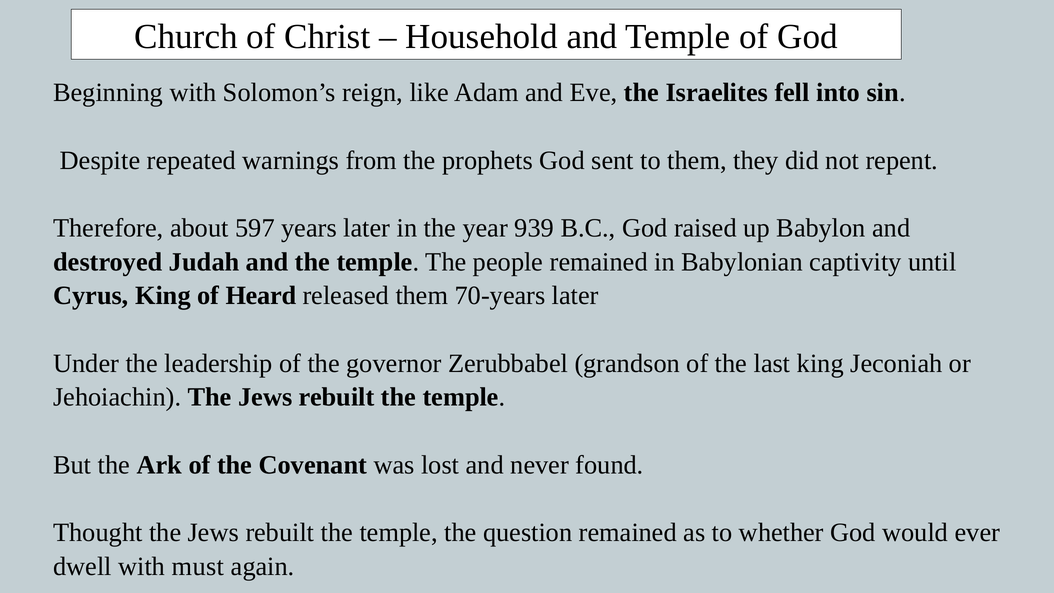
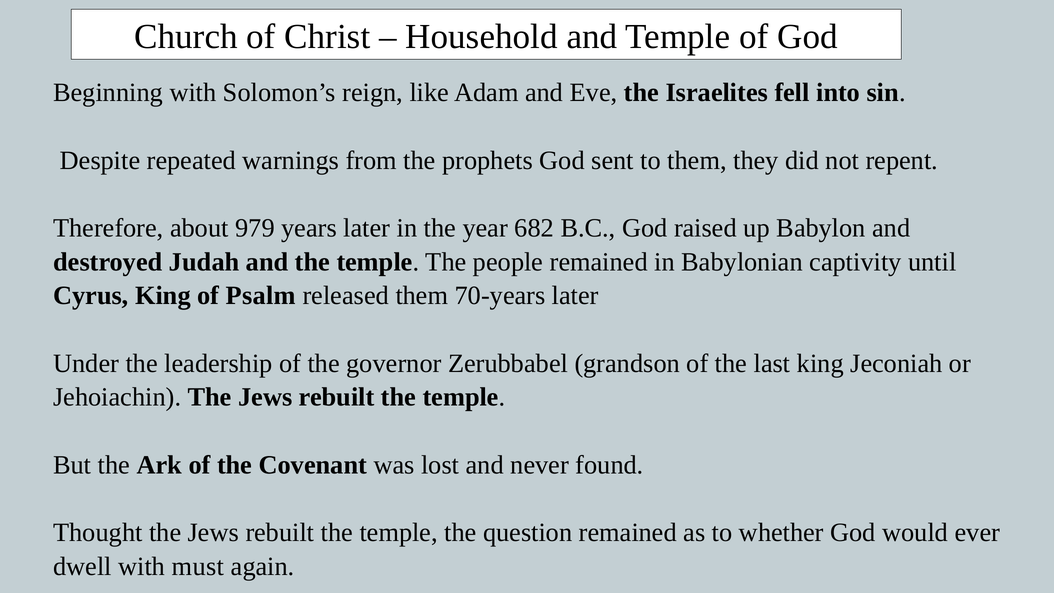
597: 597 -> 979 (255, 228)
939: 939 -> 682 (534, 228)
Heard: Heard -> Psalm (261, 296)
